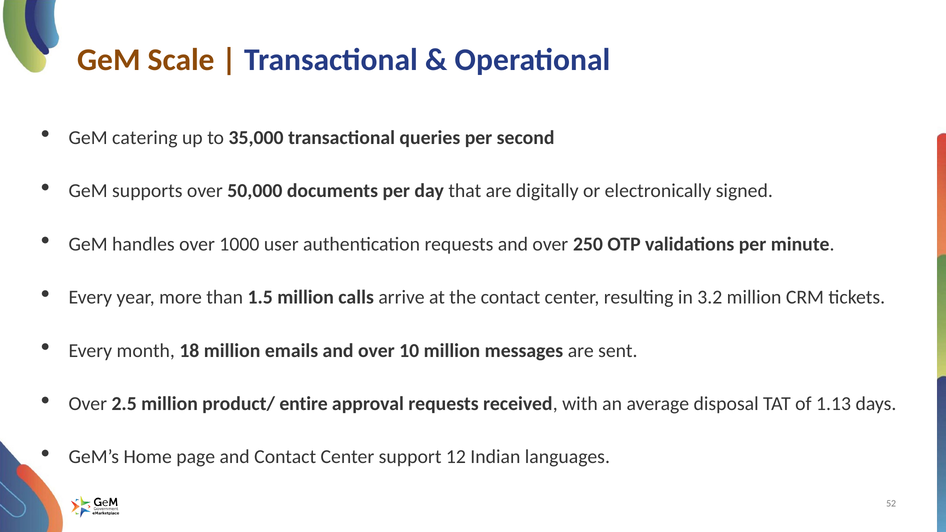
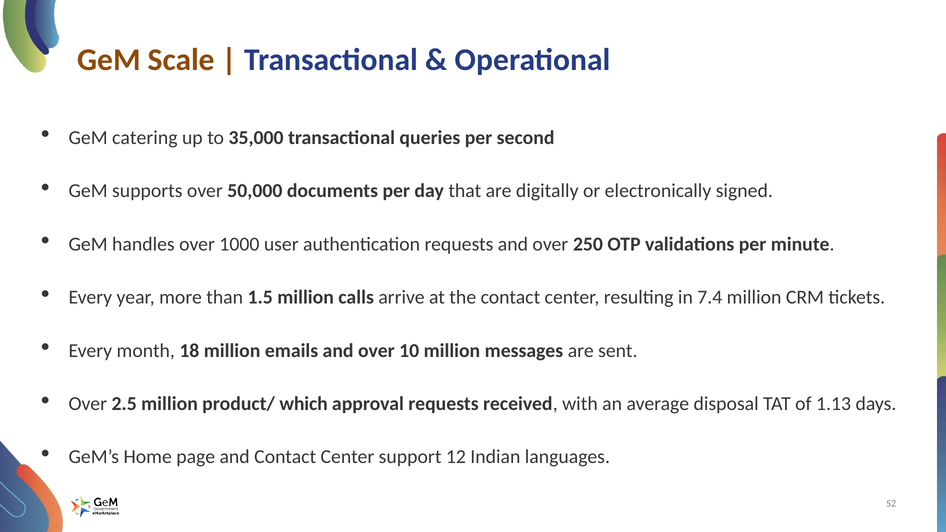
3.2: 3.2 -> 7.4 (710, 297)
entire: entire -> which (304, 404)
